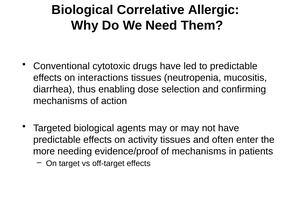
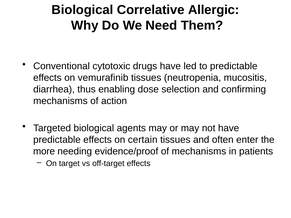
interactions: interactions -> vemurafinib (103, 78)
activity: activity -> certain (143, 140)
